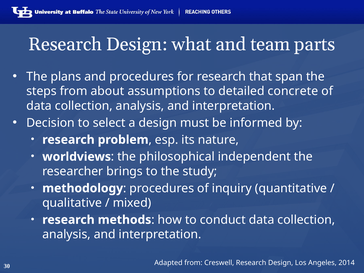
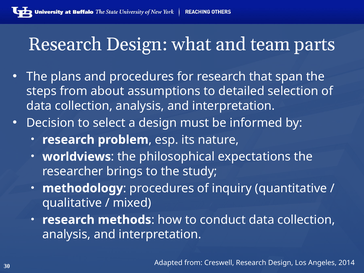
concrete: concrete -> selection (293, 91)
independent: independent -> expectations (254, 157)
